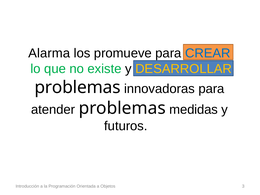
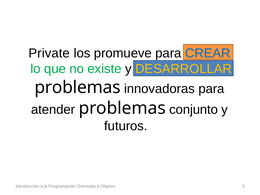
Alarma: Alarma -> Private (49, 53)
medidas: medidas -> conjunto (194, 110)
